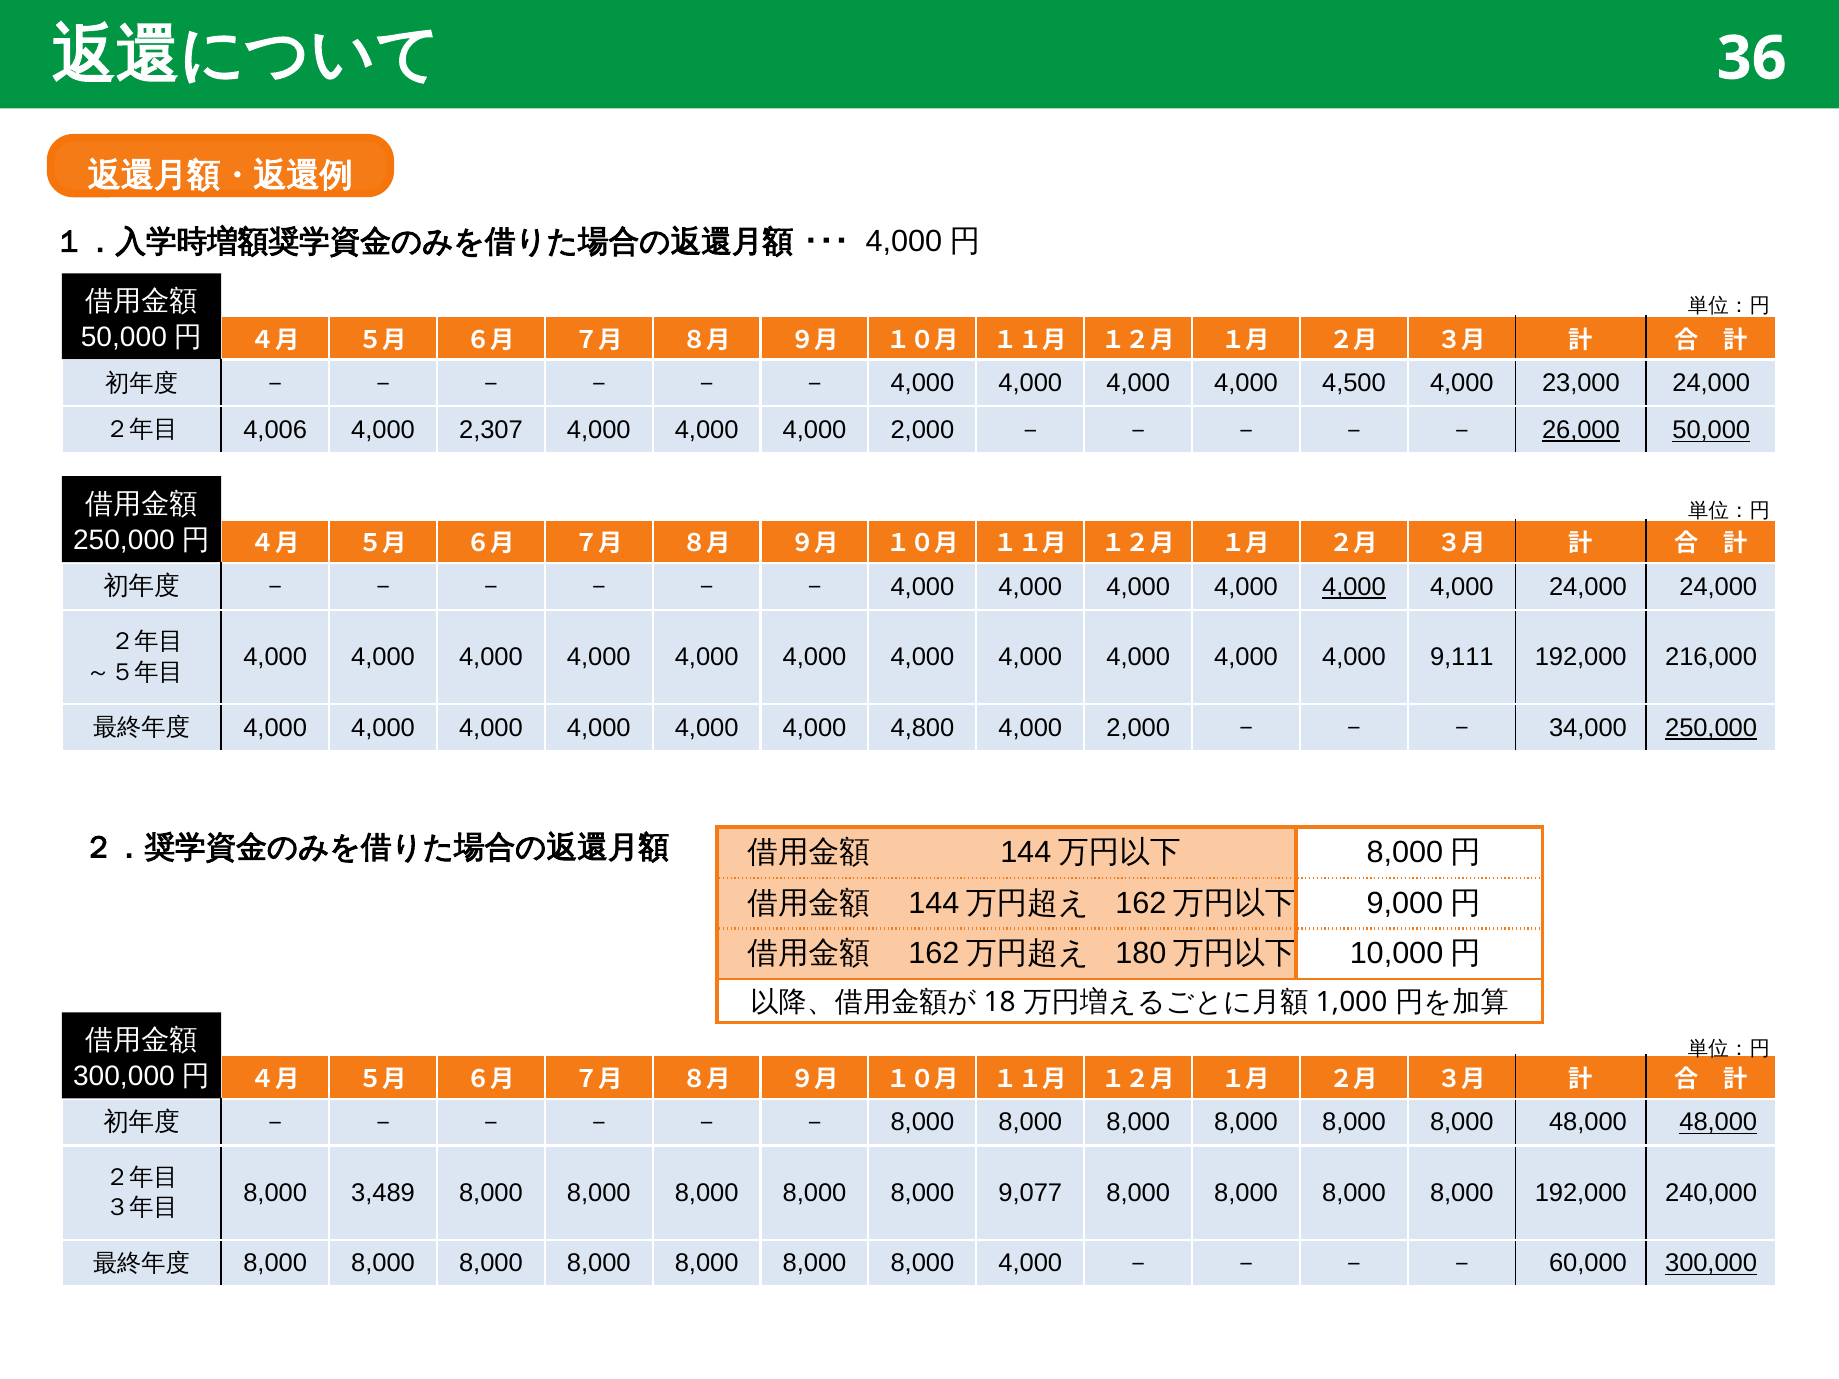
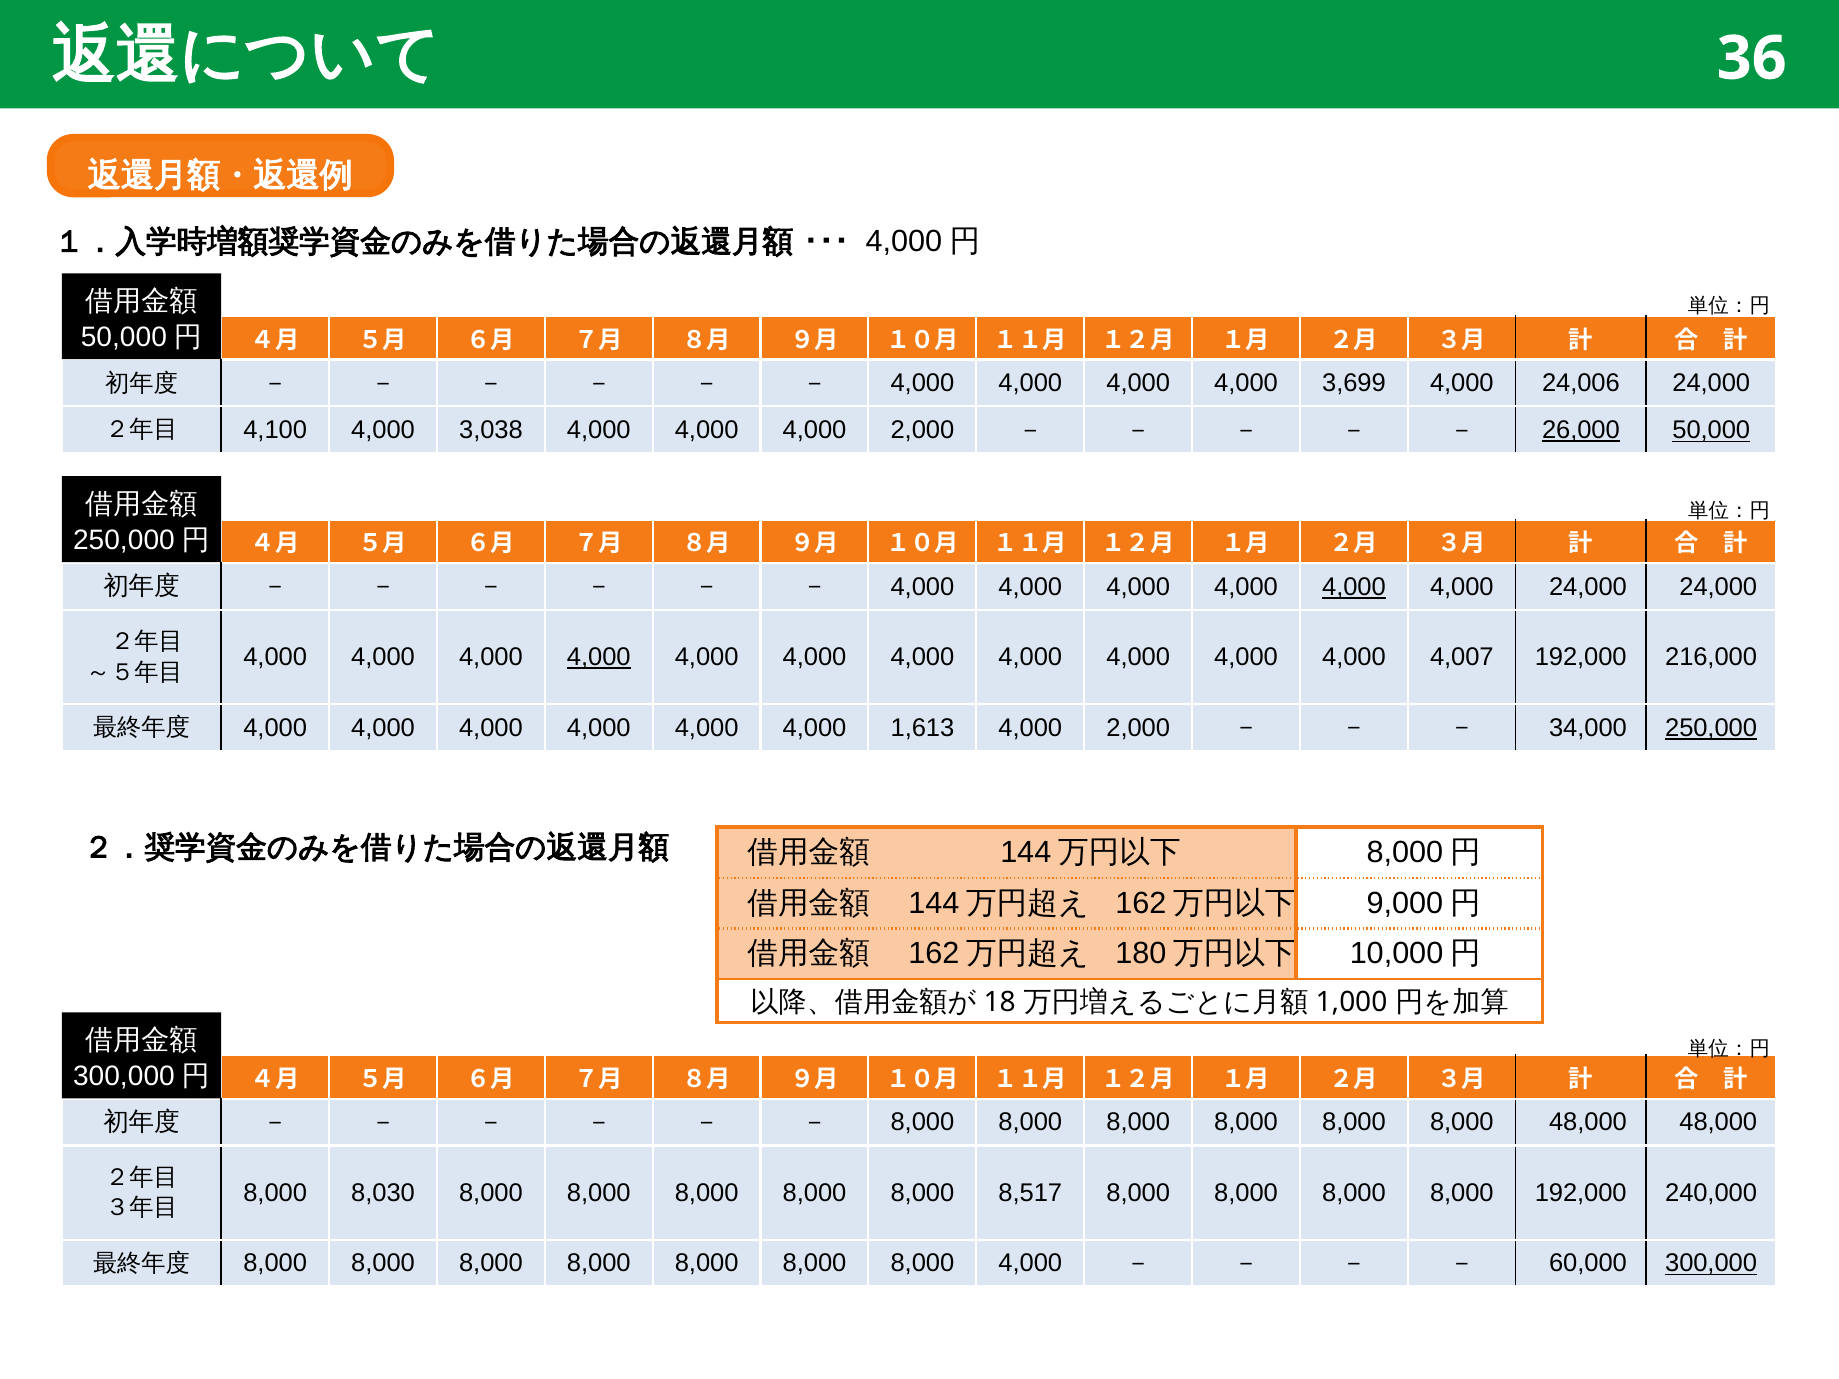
4,500: 4,500 -> 3,699 (1354, 383)
23,000: 23,000 -> 24,006 (1581, 383)
4,006: 4,006 -> 4,100 (275, 430)
2,307: 2,307 -> 3,038 (491, 430)
4,000 underline: none -> present (599, 657)
9,111: 9,111 -> 4,007 (1462, 657)
4,800: 4,800 -> 1,613 (922, 728)
48,000 underline: present -> none (1718, 1123)
3,489: 3,489 -> 8,030 (383, 1193)
9,077: 9,077 -> 8,517 (1030, 1193)
